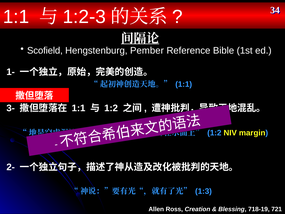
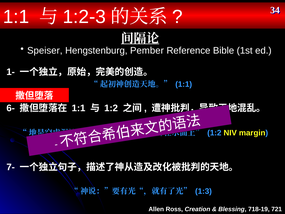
Scofield: Scofield -> Speiser (45, 51)
3-: 3- -> 6- (11, 108)
2-: 2- -> 7- (11, 167)
